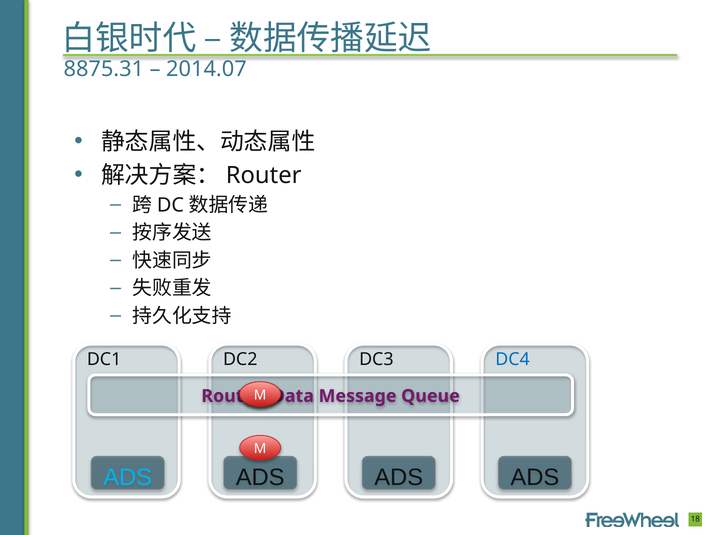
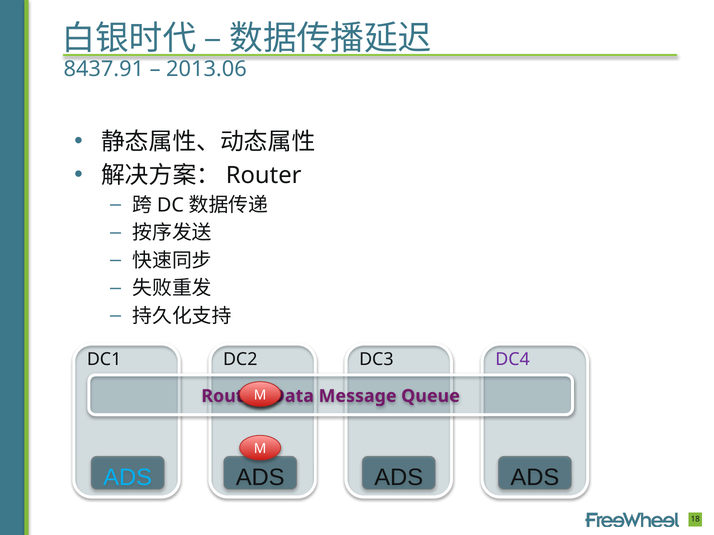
8875.31: 8875.31 -> 8437.91 (104, 69)
2014.07: 2014.07 -> 2013.06 (206, 69)
DC4 colour: blue -> purple (513, 360)
